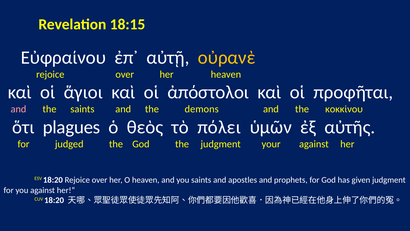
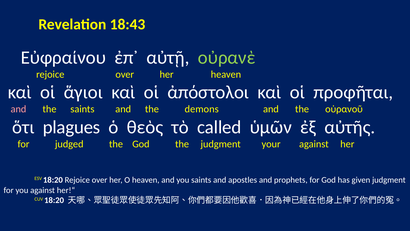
18:15: 18:15 -> 18:43 (128, 24)
οὐρανὲ colour: yellow -> light green (227, 58)
κοκκίνου: κοκκίνου -> οὐρανοῦ (344, 109)
πόλει: πόλει -> called (219, 127)
